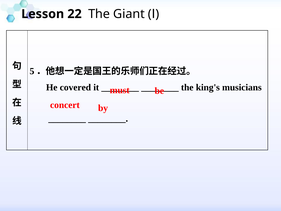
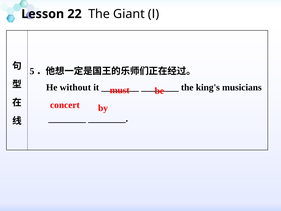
covered: covered -> without (75, 87)
